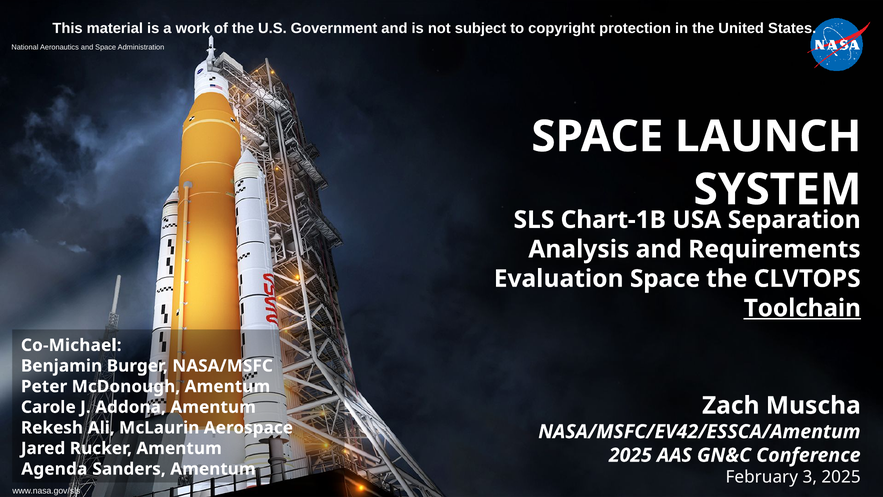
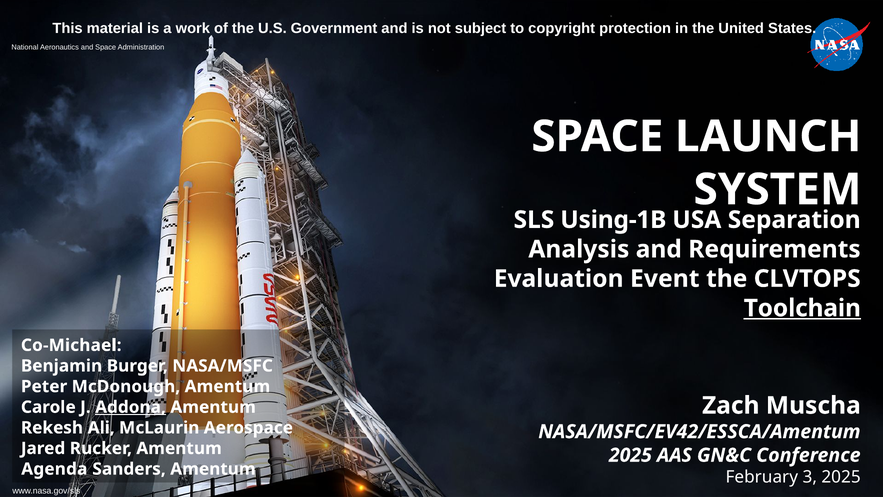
Chart-1B: Chart-1B -> Using-1B (613, 220)
Evaluation Space: Space -> Event (665, 279)
Addona underline: none -> present (130, 407)
